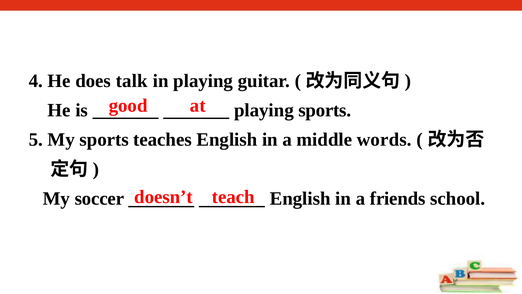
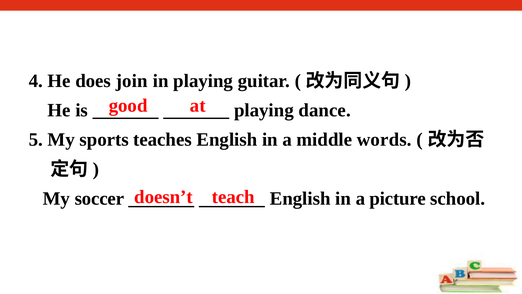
talk: talk -> join (132, 81)
playing sports: sports -> dance (325, 110)
friends: friends -> picture (398, 198)
